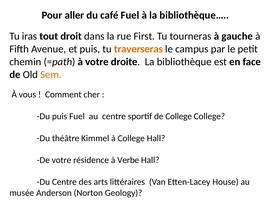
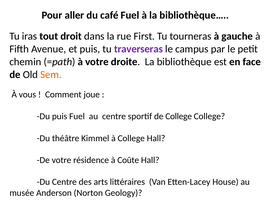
traverseras colour: orange -> purple (138, 49)
cher: cher -> joue (92, 94)
Verbe: Verbe -> Coûte (128, 160)
